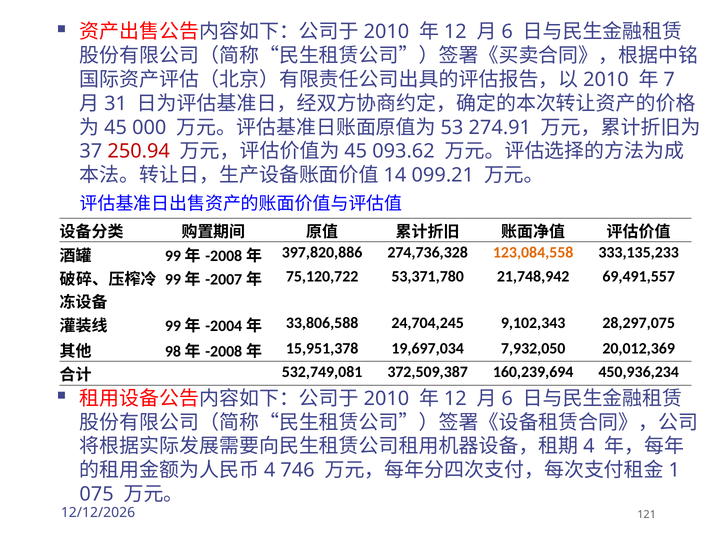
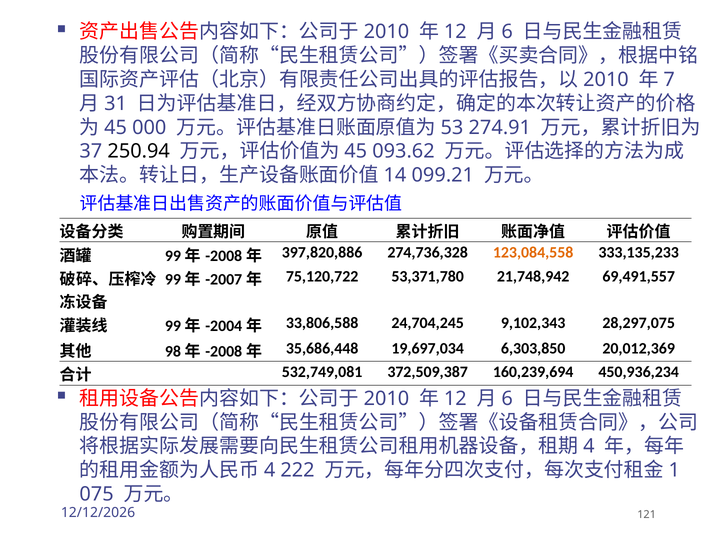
250.94 colour: red -> black (139, 151)
15,951,378: 15,951,378 -> 35,686,448 (322, 348)
7,932,050: 7,932,050 -> 6,303,850 (533, 348)
746: 746 -> 222 (297, 470)
